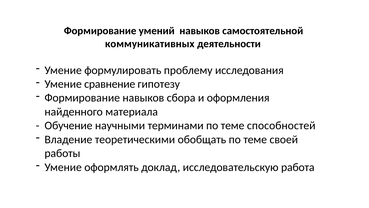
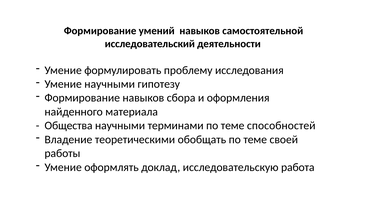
коммуникативных: коммуникативных -> исследовательский (150, 44)
Умение сравнение: сравнение -> научными (110, 84)
Обучение: Обучение -> Общества (69, 125)
